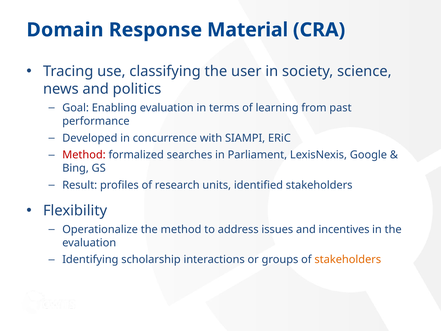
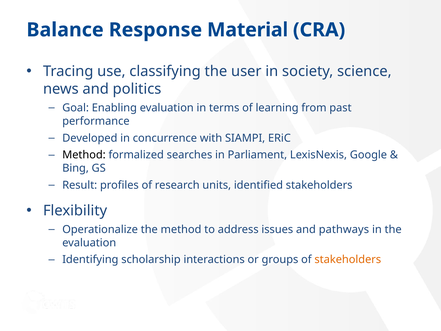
Domain: Domain -> Balance (65, 30)
Method colour: red -> black (84, 155)
incentives: incentives -> pathways (344, 229)
